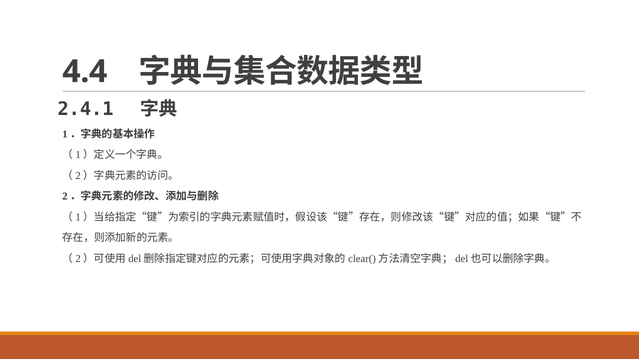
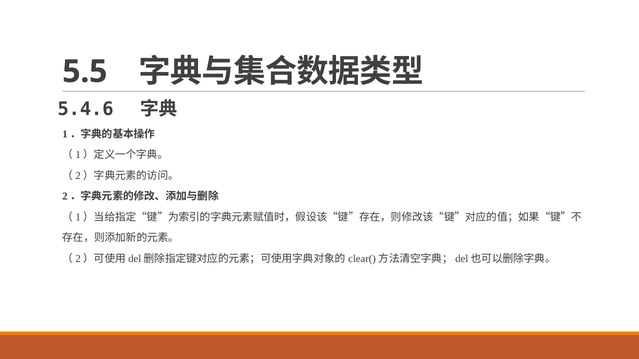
4.4: 4.4 -> 5.5 (85, 72)
2.4.1: 2.4.1 -> 5.4.6 (86, 109)
